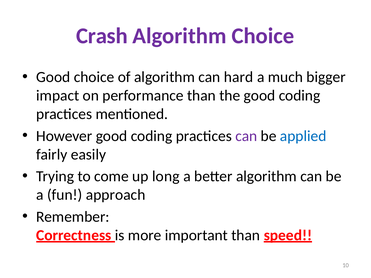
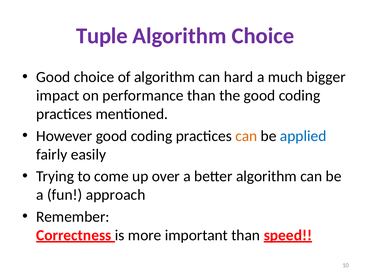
Crash: Crash -> Tuple (102, 36)
can colour: purple -> orange (246, 136)
long: long -> over (166, 176)
